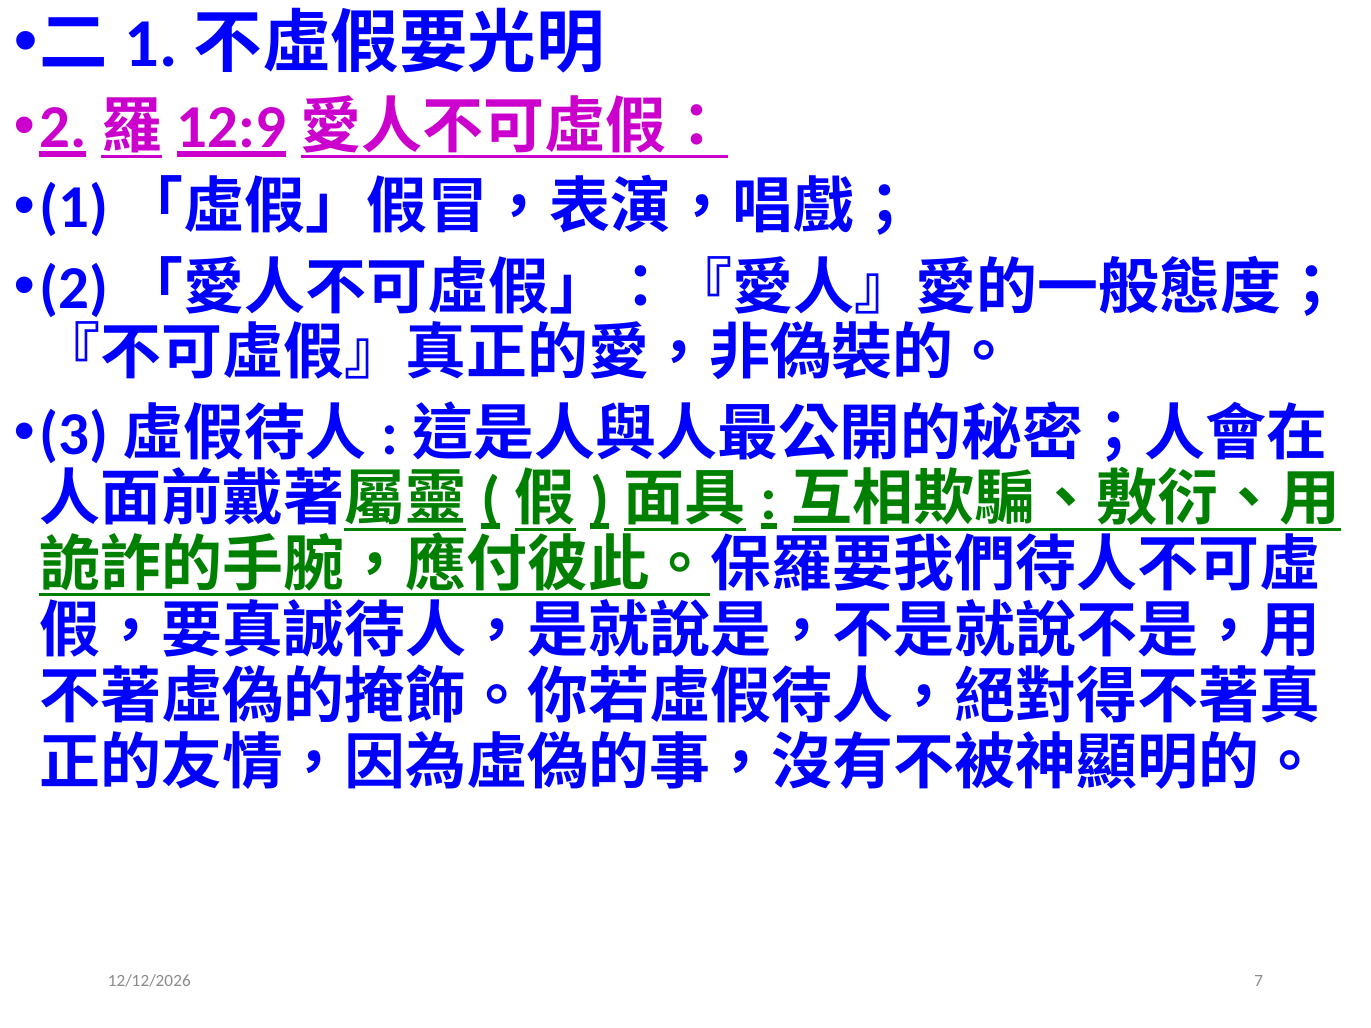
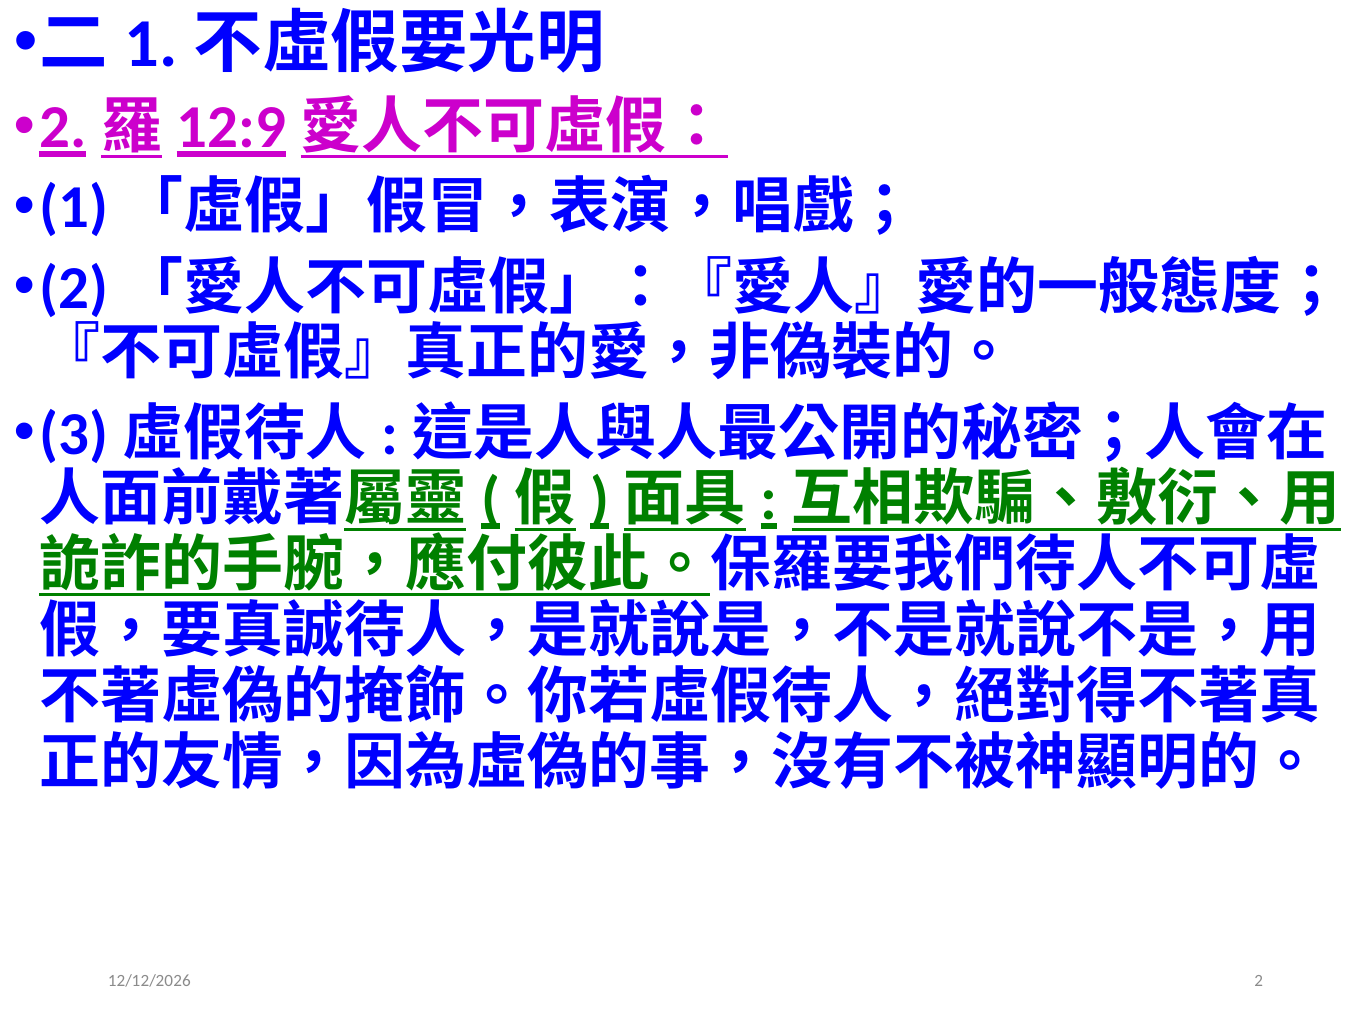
7: 7 -> 2 (1259, 982)
